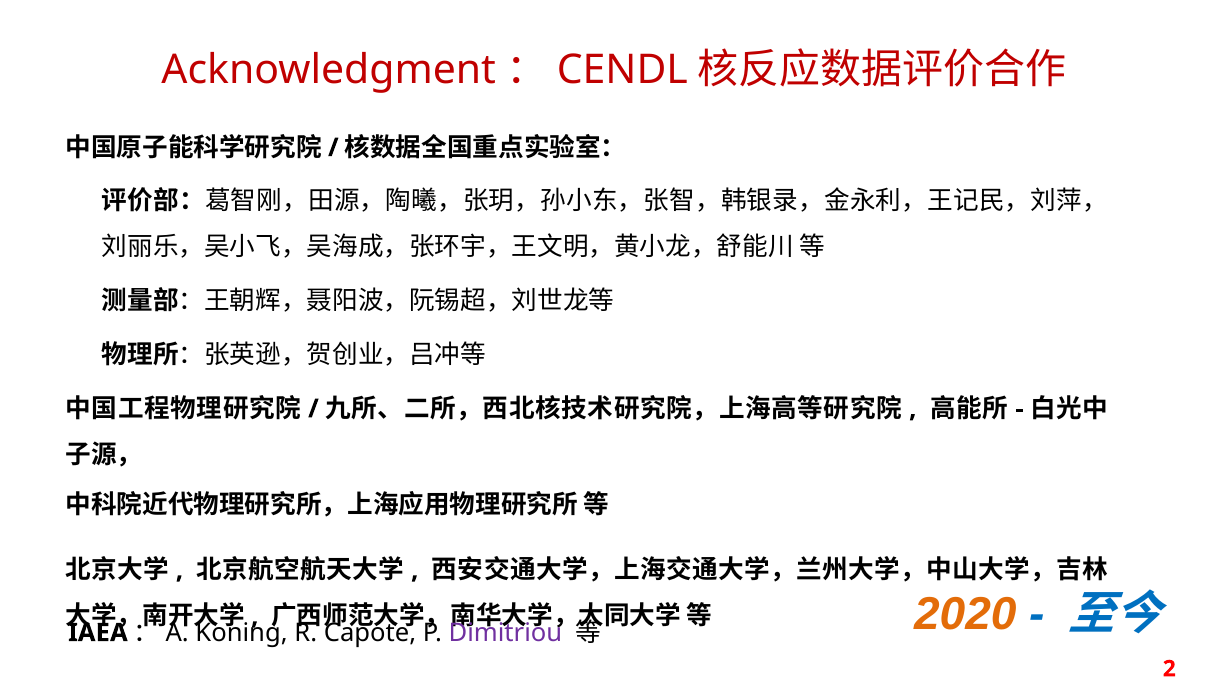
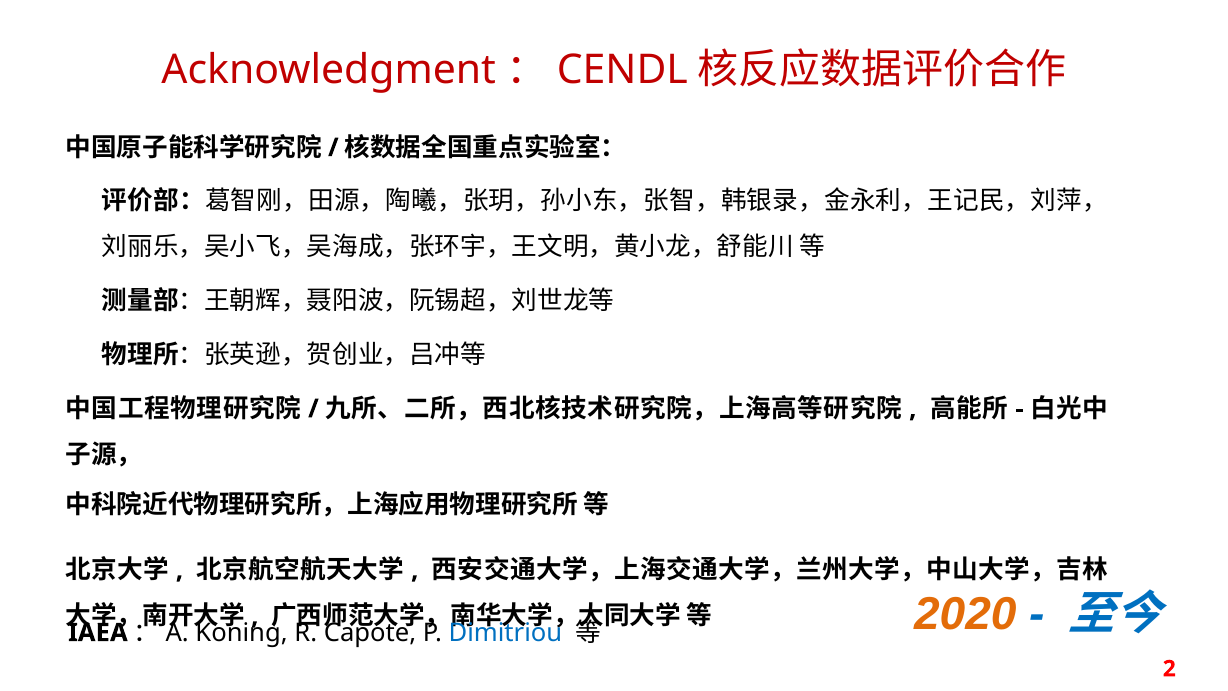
Dimitriou colour: purple -> blue (505, 633)
